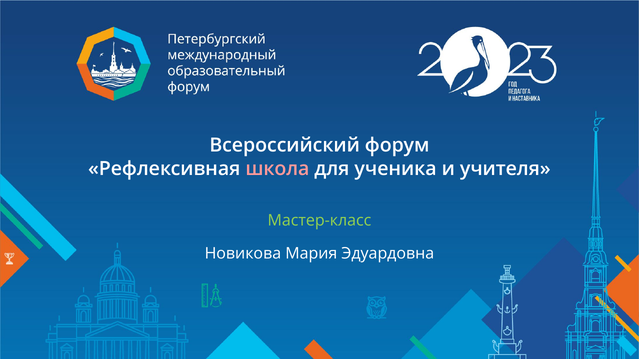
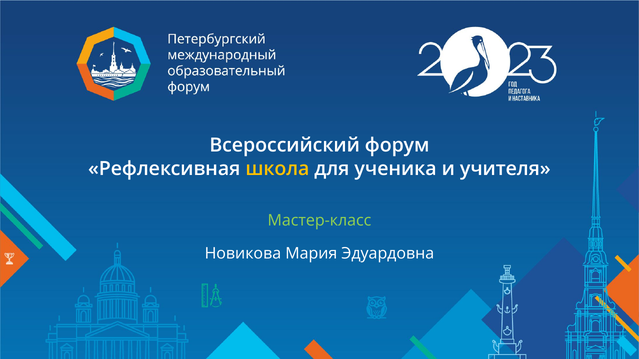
школа colour: pink -> yellow (277, 169)
